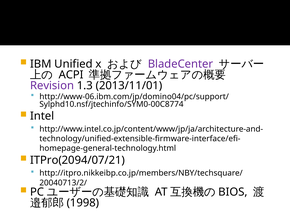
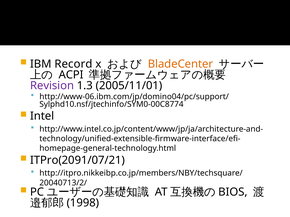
Unified: Unified -> Record (73, 64)
BladeCenter colour: purple -> orange (180, 64)
2013/11/01: 2013/11/01 -> 2005/11/01 (129, 86)
ITPro(2094/07/21: ITPro(2094/07/21 -> ITPro(2091/07/21 (78, 161)
